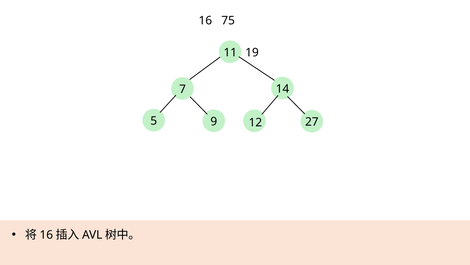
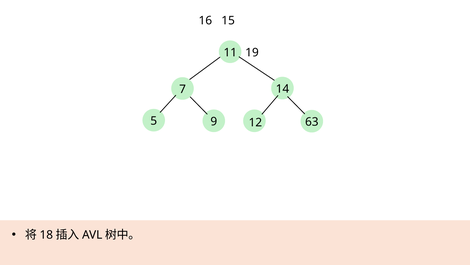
75: 75 -> 15 (228, 21)
27: 27 -> 63 (312, 122)
16: 16 -> 18 (46, 234)
